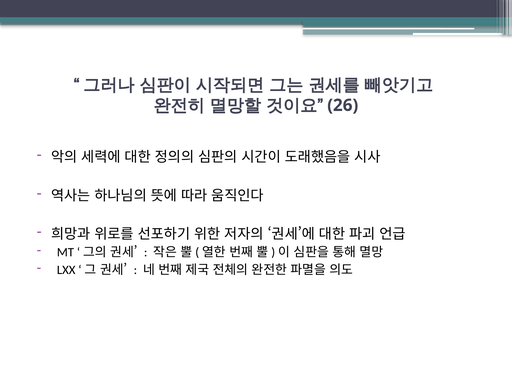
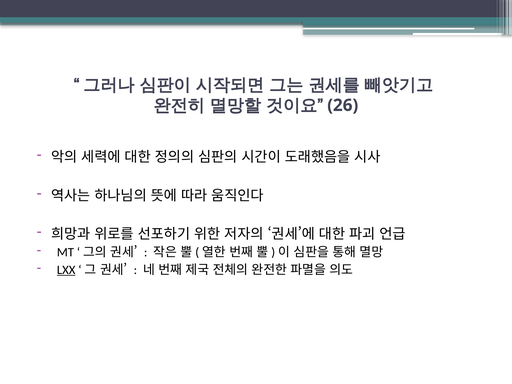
LXX underline: none -> present (66, 270)
